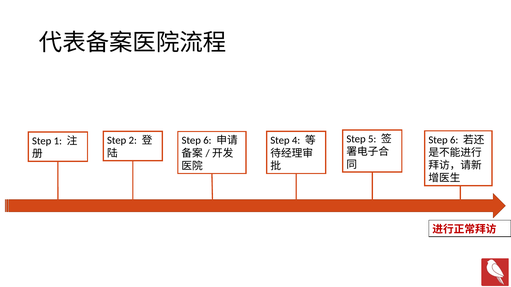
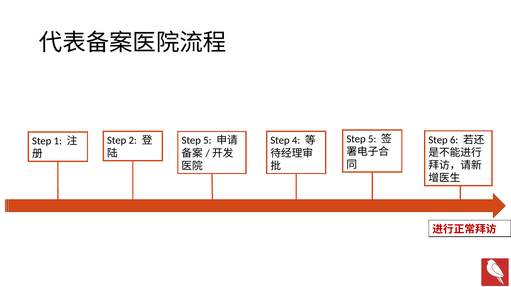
6: 6 -> 5 (207, 141)
